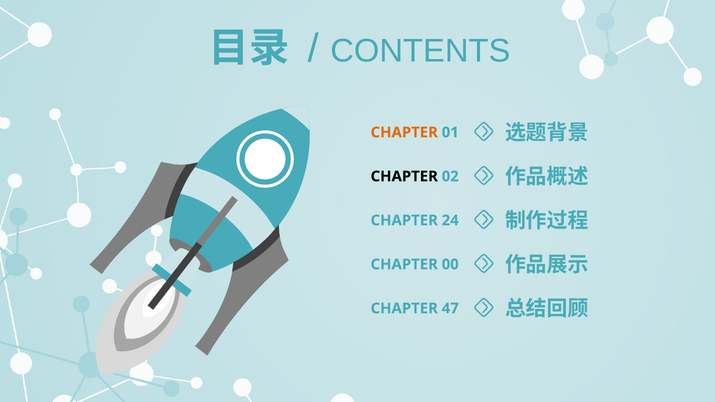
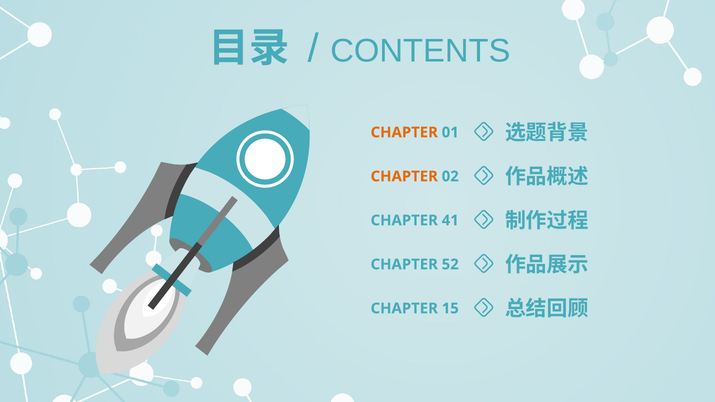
CHAPTER colour: black -> orange (404, 176)
24: 24 -> 41 (450, 220)
00: 00 -> 52 (450, 265)
47: 47 -> 15 (450, 309)
